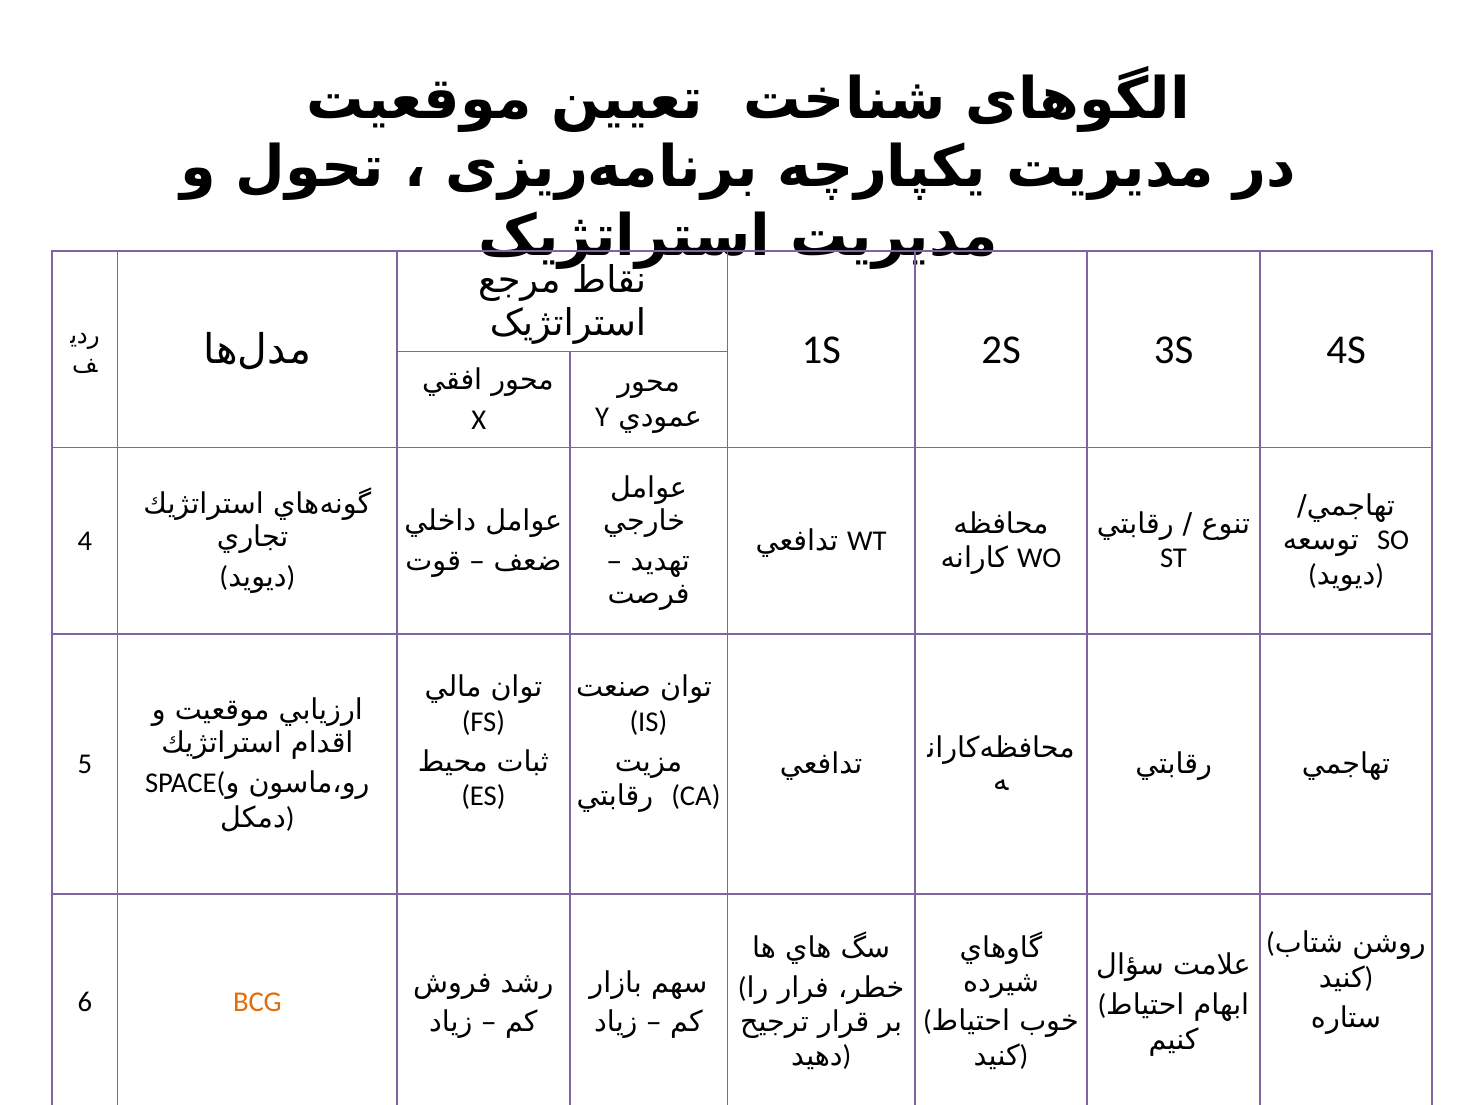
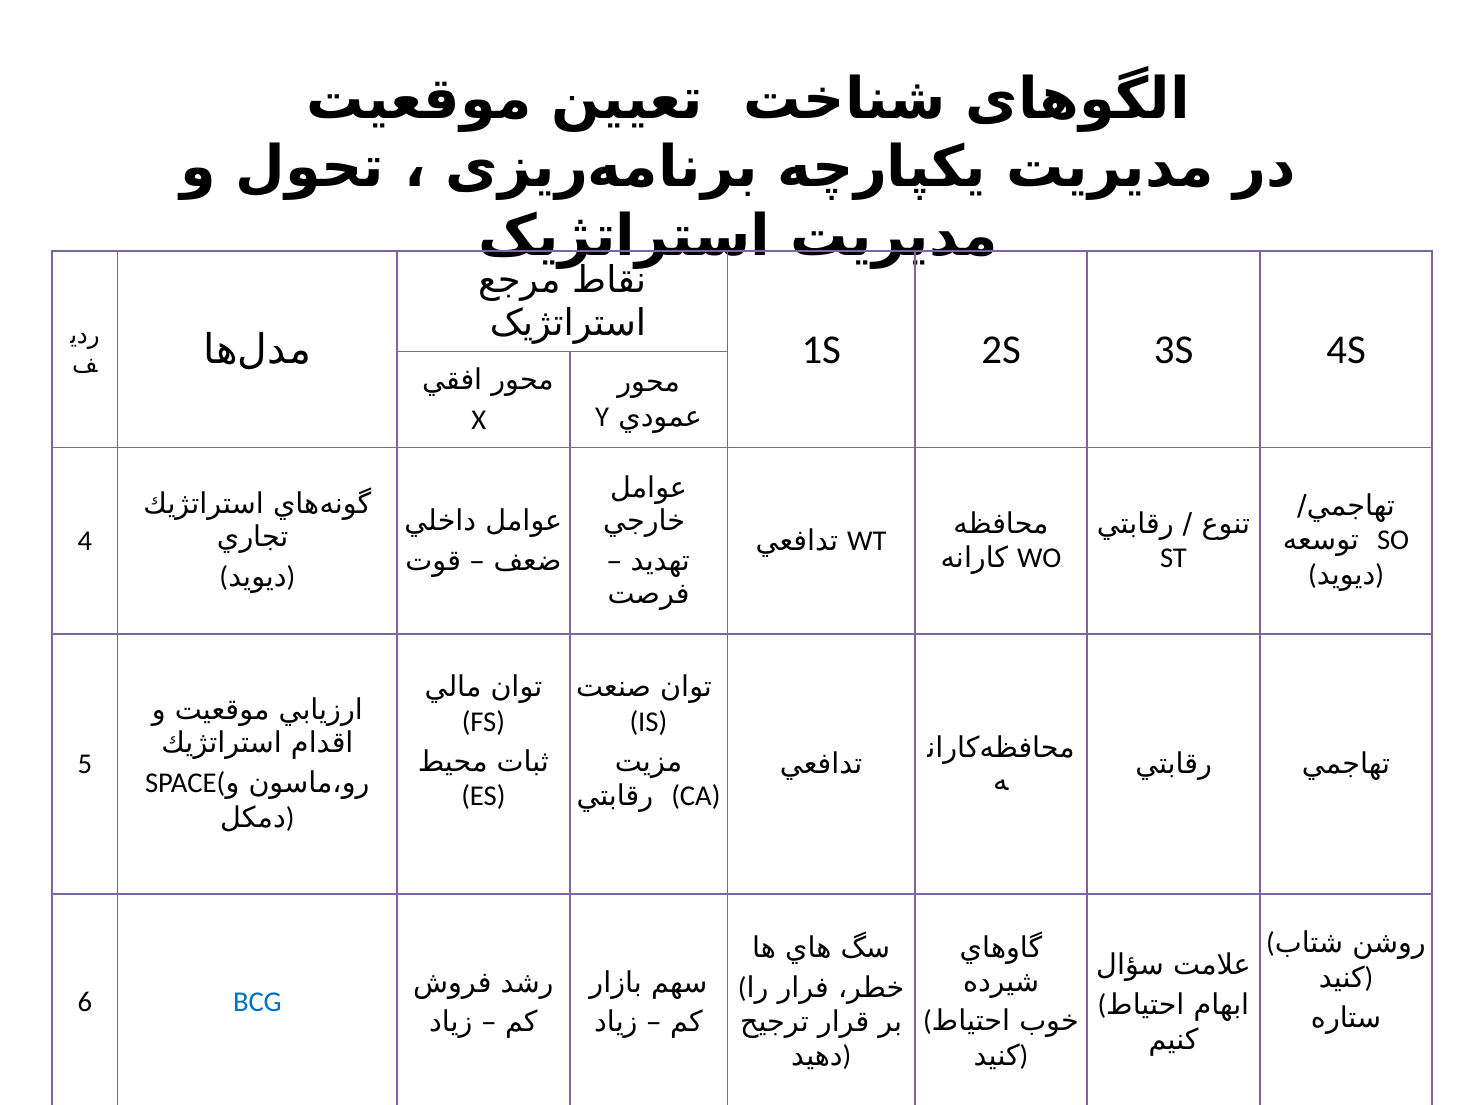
BCG colour: orange -> blue (257, 1002)
